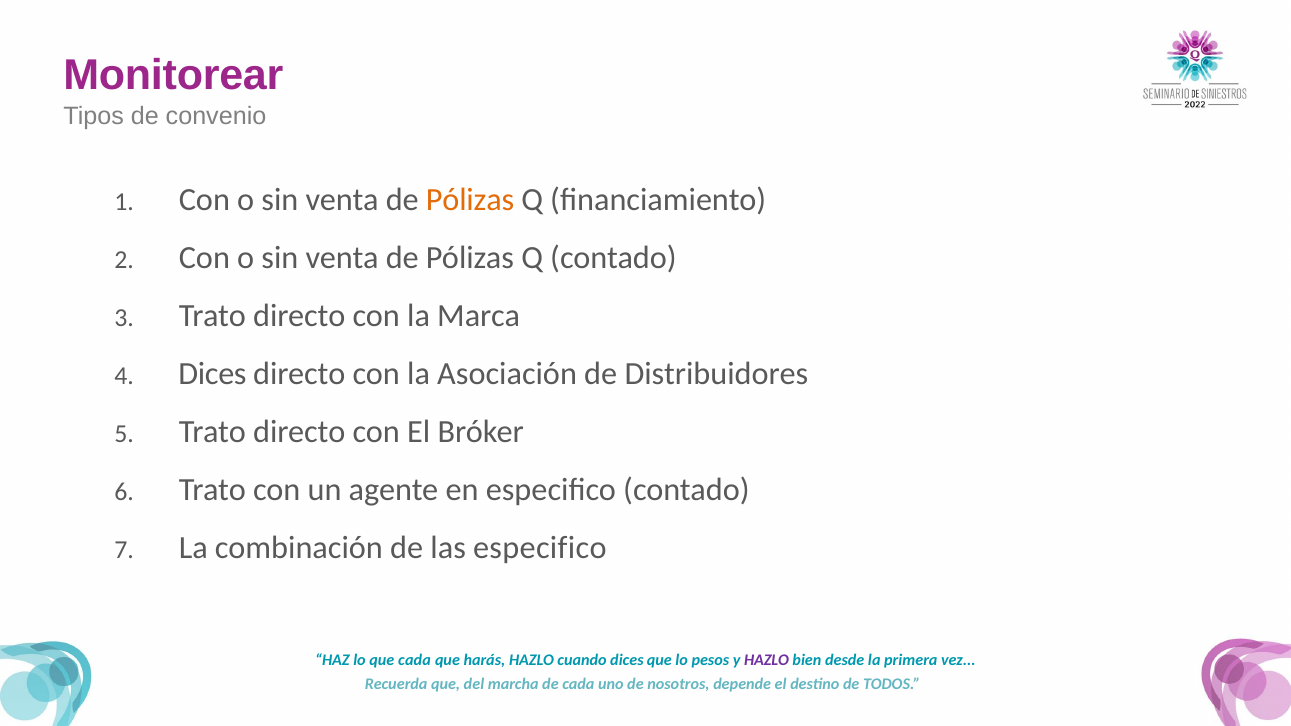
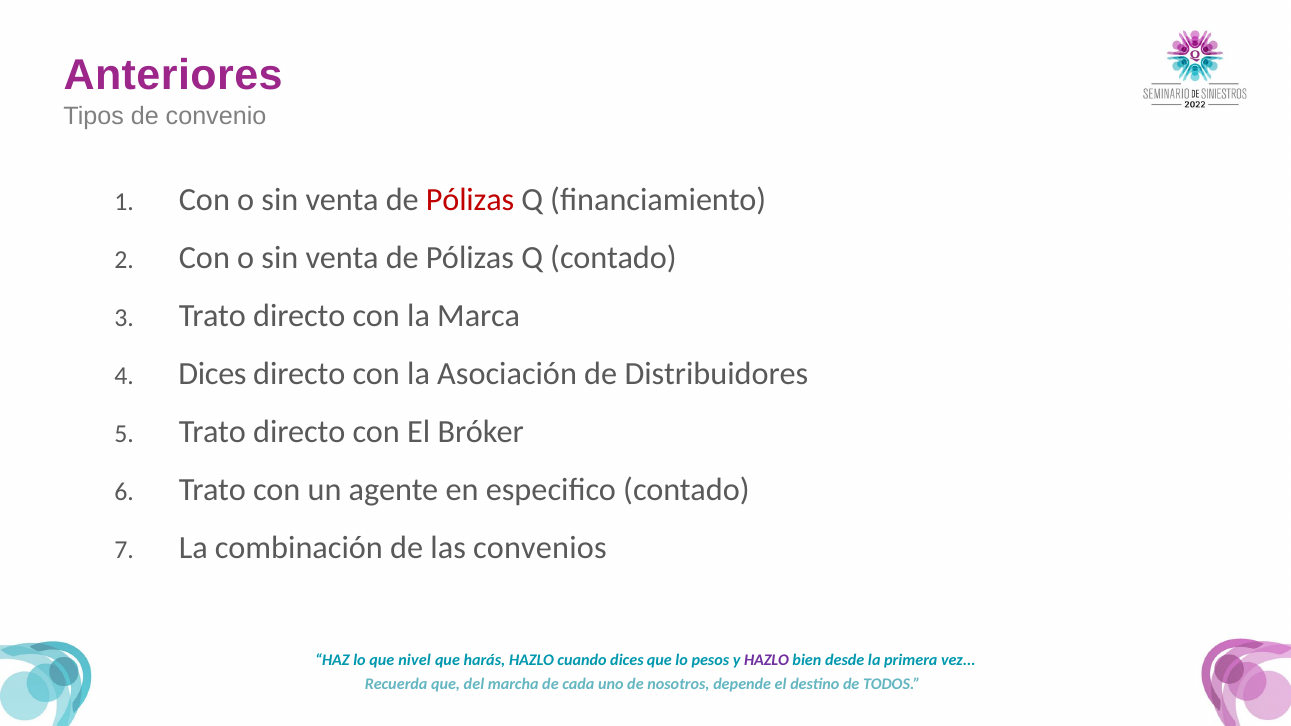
Monitorear: Monitorear -> Anteriores (173, 76)
Pólizas colour: orange -> red (470, 200)
las especifico: especifico -> convenios (540, 548)
que cada: cada -> nivel (415, 661)
